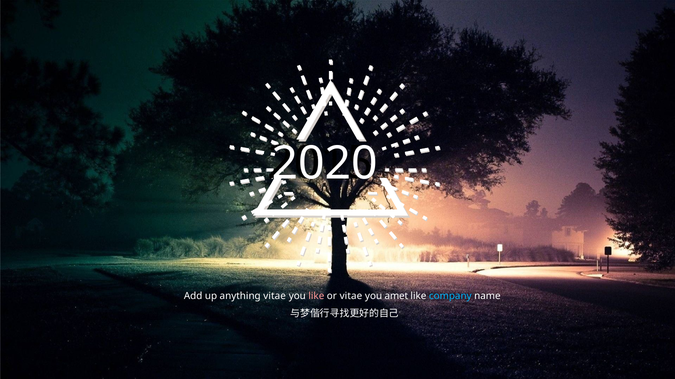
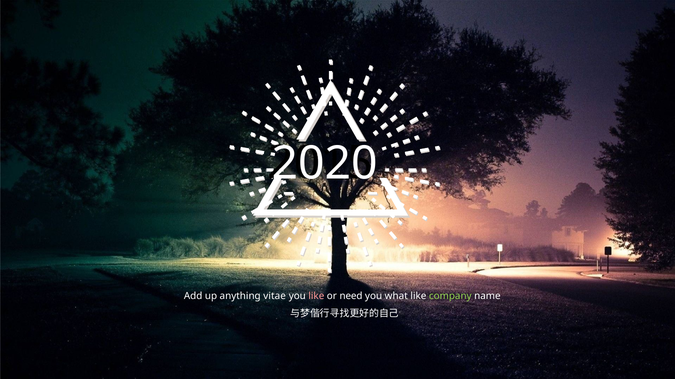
or vitae: vitae -> need (351, 296)
amet: amet -> what (396, 296)
company colour: light blue -> light green (450, 296)
